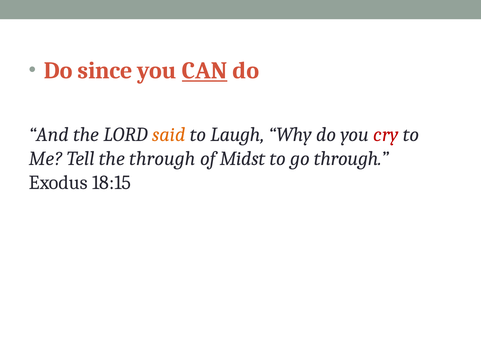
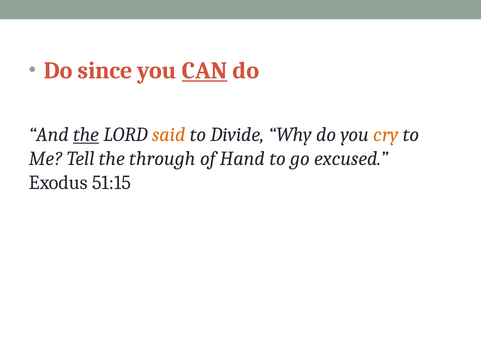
the underline: none -> present (86, 134)
Laugh: Laugh -> Divide (237, 134)
cry colour: red -> orange (386, 134)
Midst: Midst -> Hand (242, 159)
go through: through -> excused (351, 159)
18:15: 18:15 -> 51:15 (112, 183)
